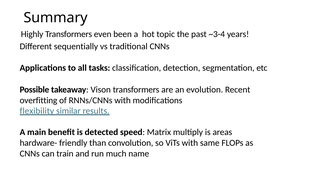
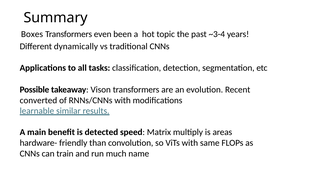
Highly: Highly -> Boxes (32, 34)
sequentially: sequentially -> dynamically (76, 46)
overfitting: overfitting -> converted (38, 101)
flexibility: flexibility -> learnable (37, 111)
